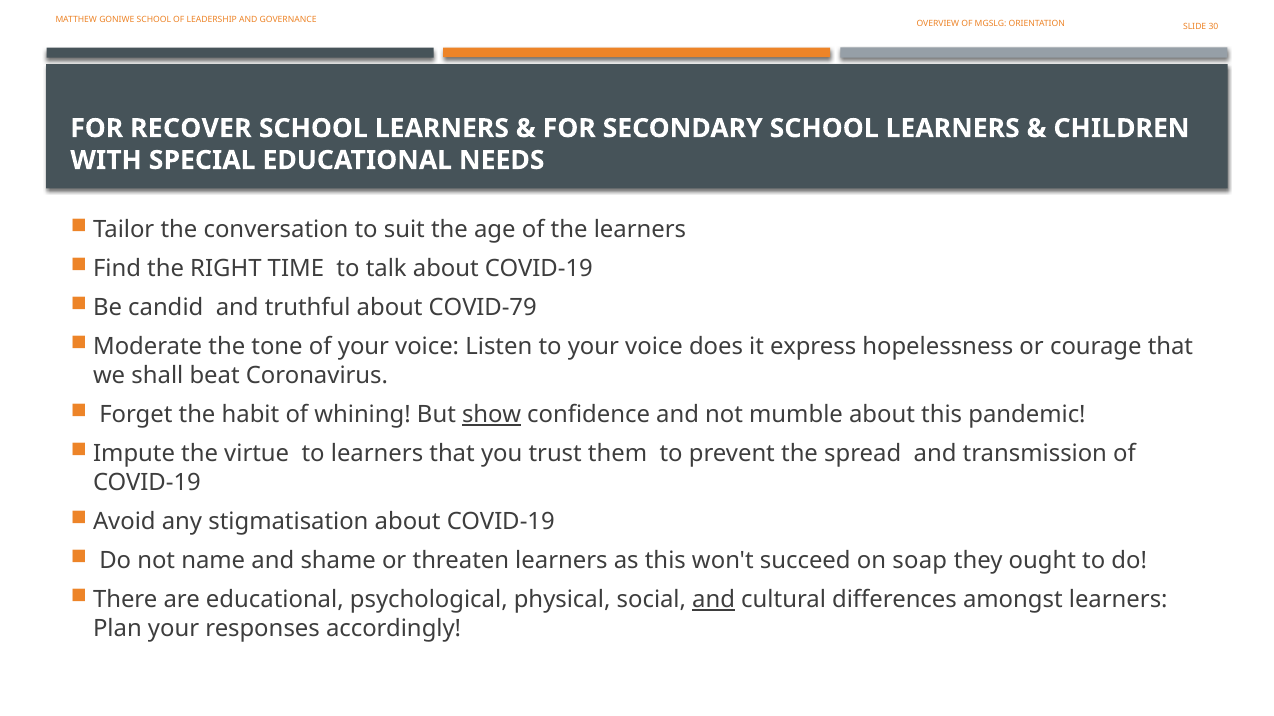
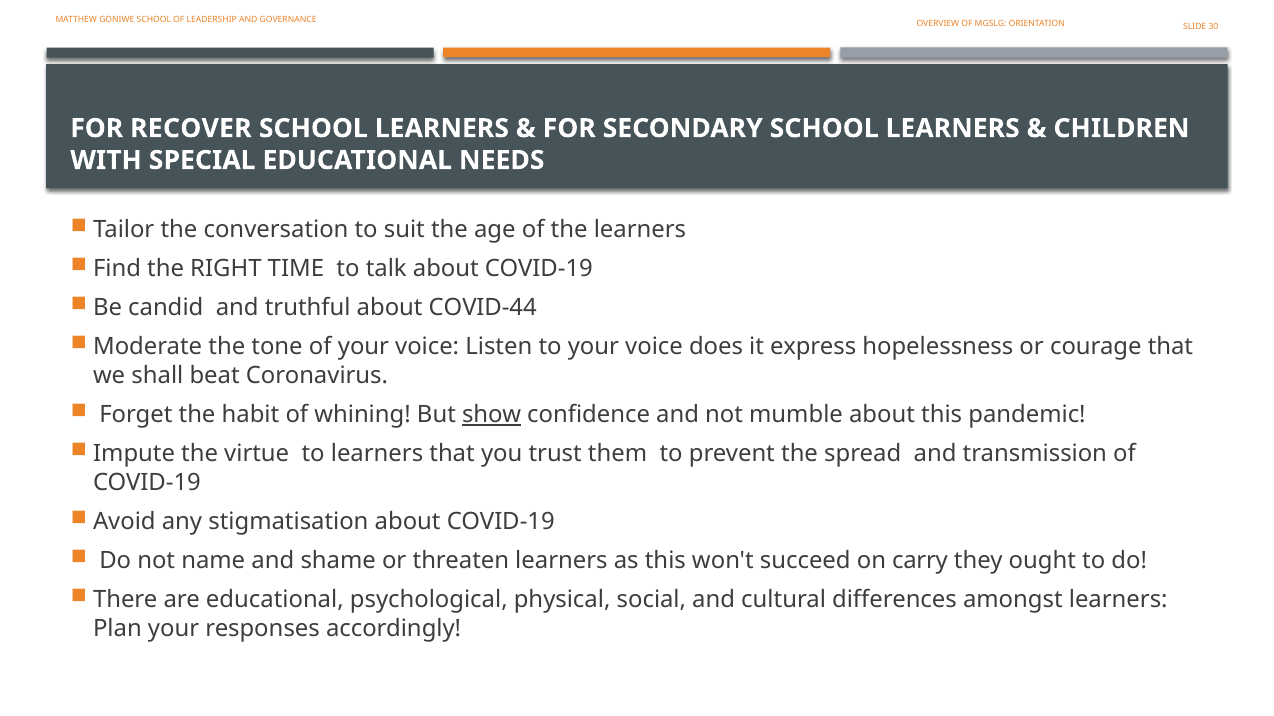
COVID-79: COVID-79 -> COVID-44 (483, 308)
soap: soap -> carry (920, 561)
and underline: present -> none (714, 600)
